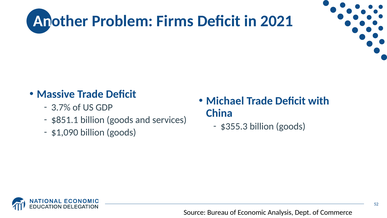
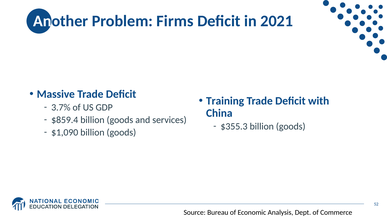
Michael: Michael -> Training (225, 101)
$851.1: $851.1 -> $859.4 (65, 120)
